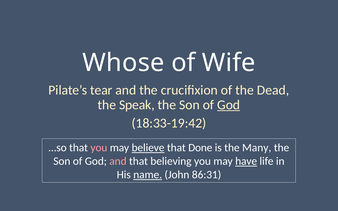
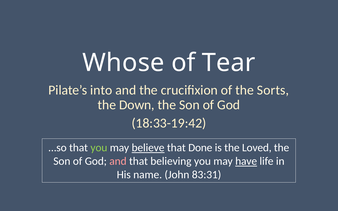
Wife: Wife -> Tear (229, 63)
tear: tear -> into (101, 90)
Dead: Dead -> Sorts (273, 90)
Speak: Speak -> Down (137, 105)
God underline: present -> none (229, 105)
you colour: pink -> light green (99, 148)
Many: Many -> Loved (257, 148)
name underline: present -> none (148, 175)
86:31: 86:31 -> 83:31 (207, 175)
